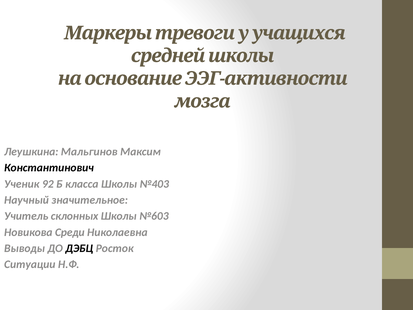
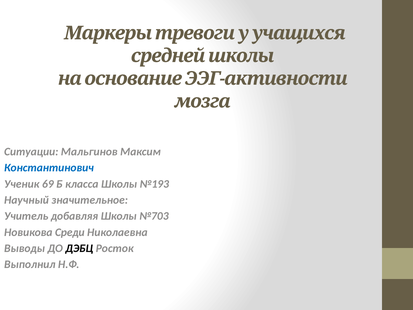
Леушкина: Леушкина -> Ситуации (31, 152)
Константинович colour: black -> blue (49, 168)
92: 92 -> 69 (48, 184)
№403: №403 -> №193 (154, 184)
склонных: склонных -> добавляя (75, 216)
№603: №603 -> №703 (154, 216)
Ситуации: Ситуации -> Выполнил (30, 264)
